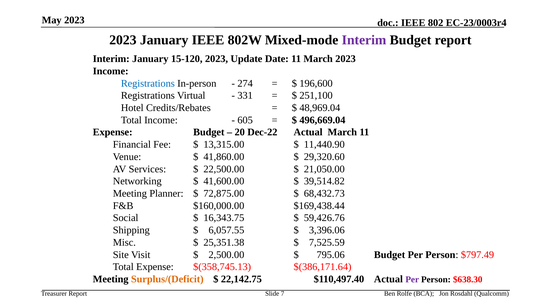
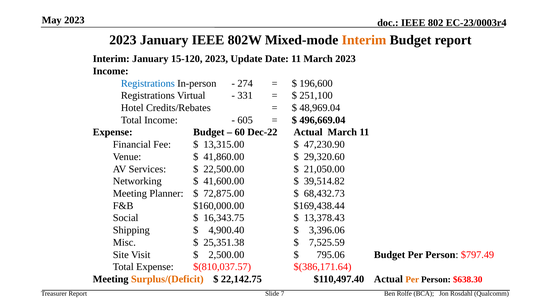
Interim colour: purple -> orange (364, 40)
20: 20 -> 60 (240, 133)
11,440.90: 11,440.90 -> 47,230.90 (324, 145)
59,426.76: 59,426.76 -> 13,378.43 (324, 218)
6,057.55: 6,057.55 -> 4,900.40 (226, 231)
$(358,745.13: $(358,745.13 -> $(810,037.57 (222, 267)
Per colour: purple -> orange (412, 280)
